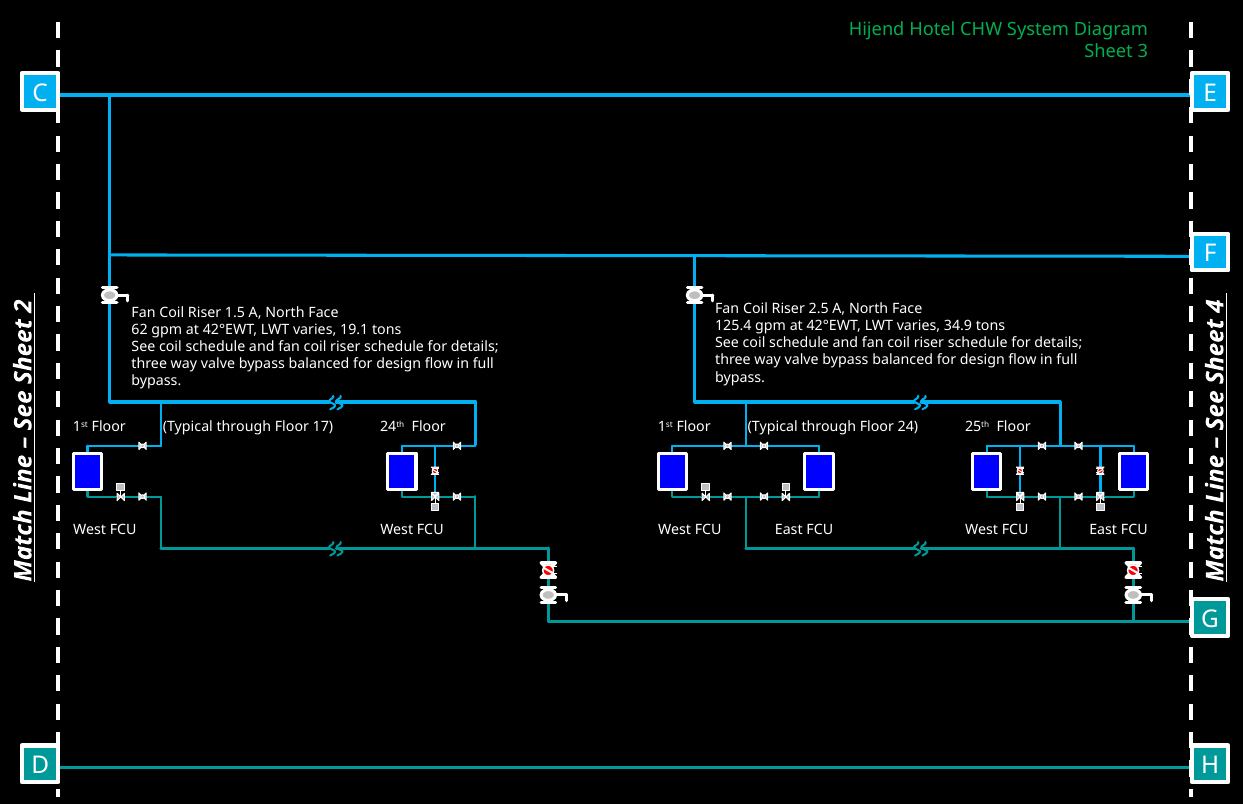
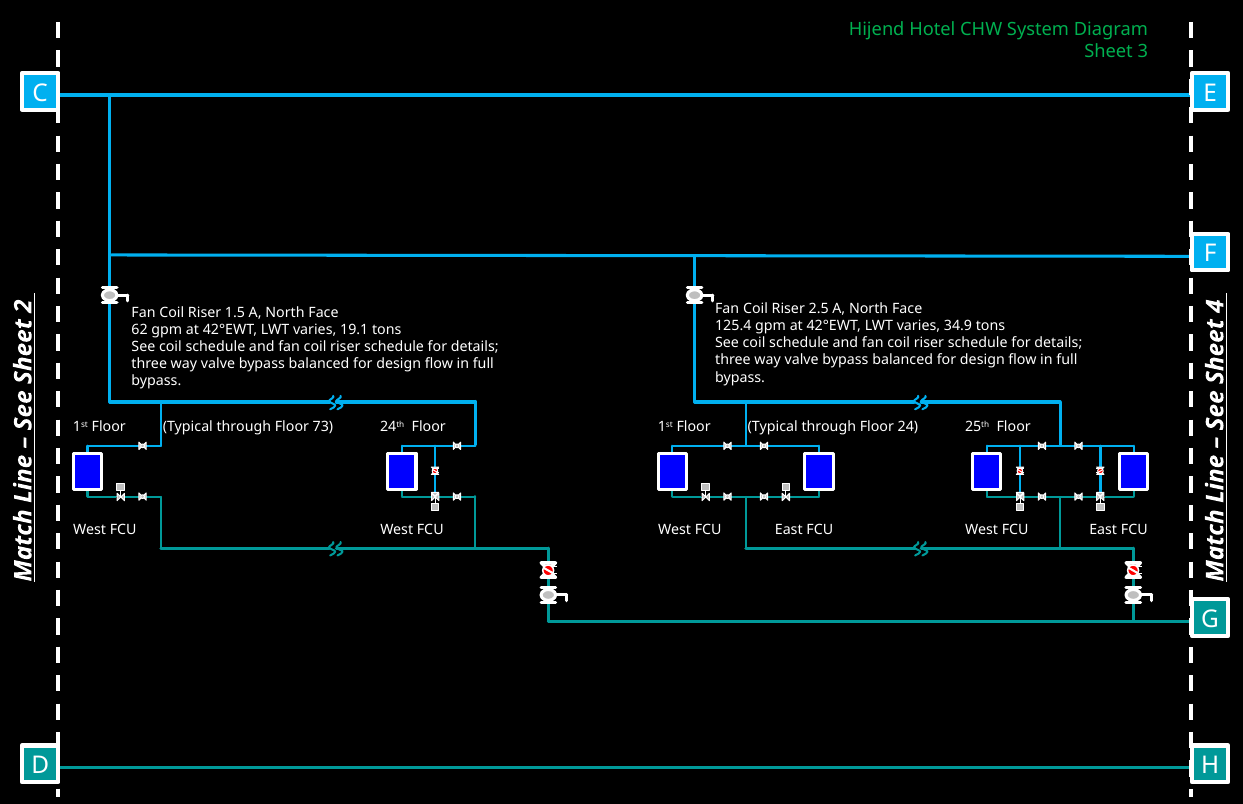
17: 17 -> 73 (323, 427)
